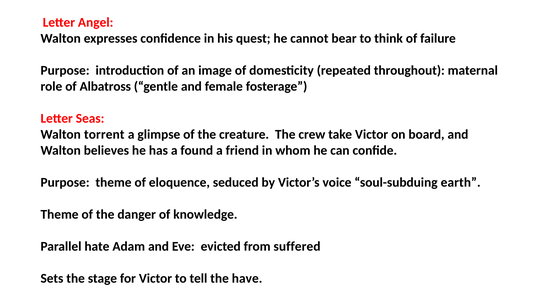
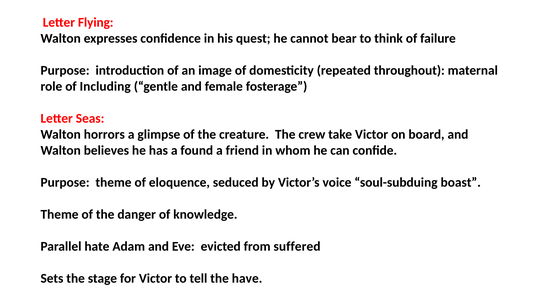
Angel: Angel -> Flying (96, 23)
Albatross: Albatross -> Including (105, 87)
torrent: torrent -> horrors (104, 135)
earth: earth -> boast (461, 182)
